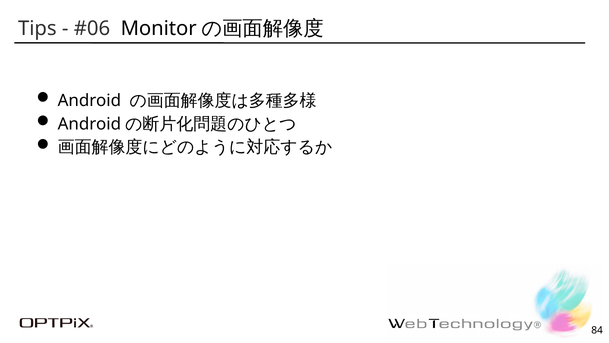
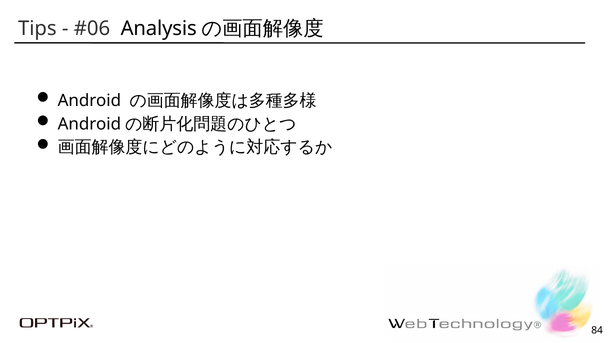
Monitor: Monitor -> Analysis (159, 28)
